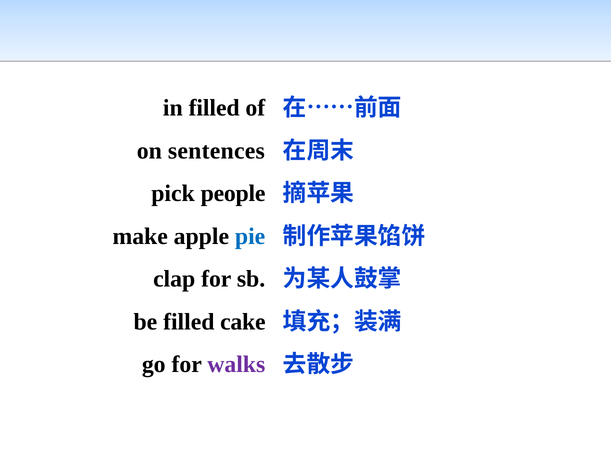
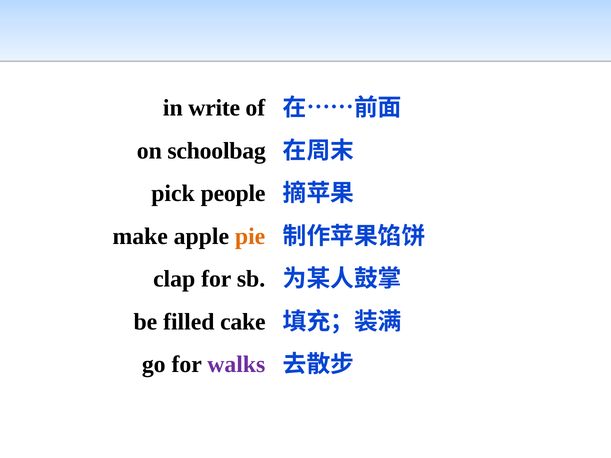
in filled: filled -> write (214, 108)
sentences: sentences -> schoolbag (217, 151)
pie colour: blue -> orange (250, 236)
